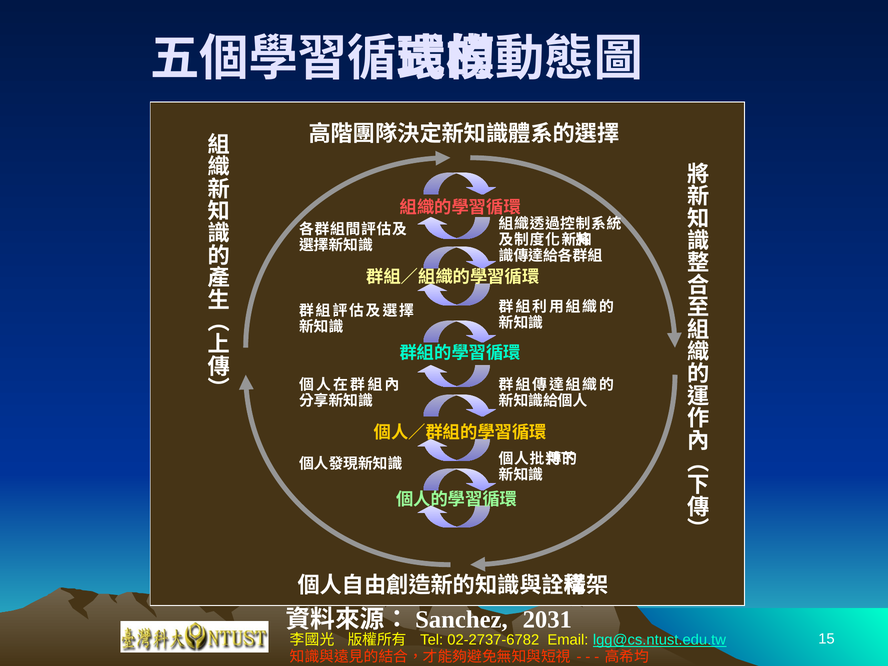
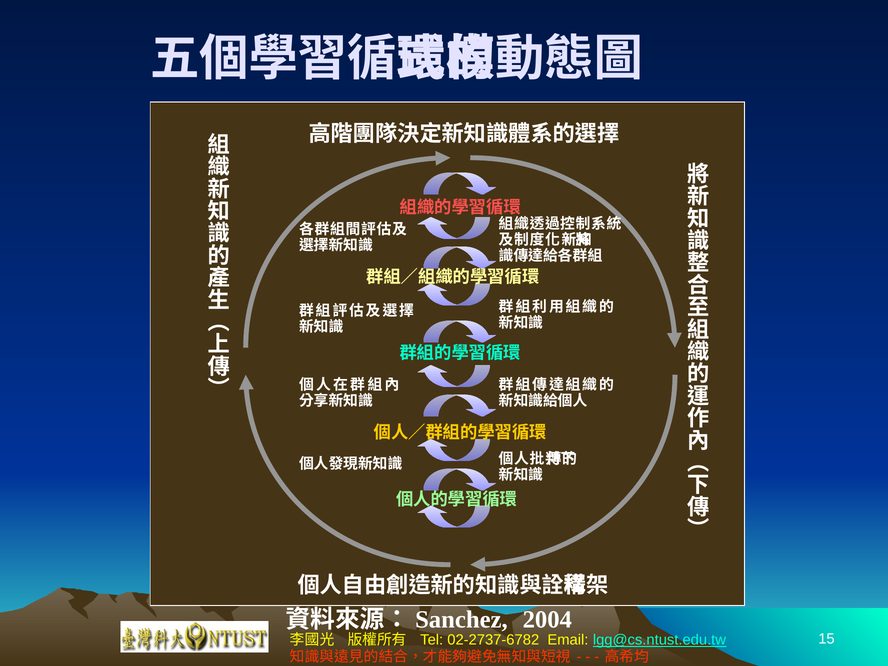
2031: 2031 -> 2004 (547, 620)
